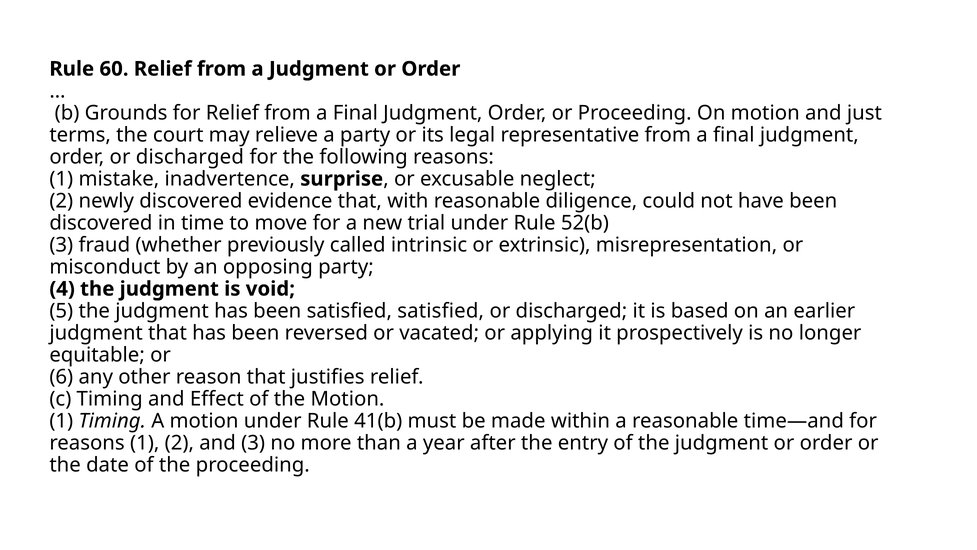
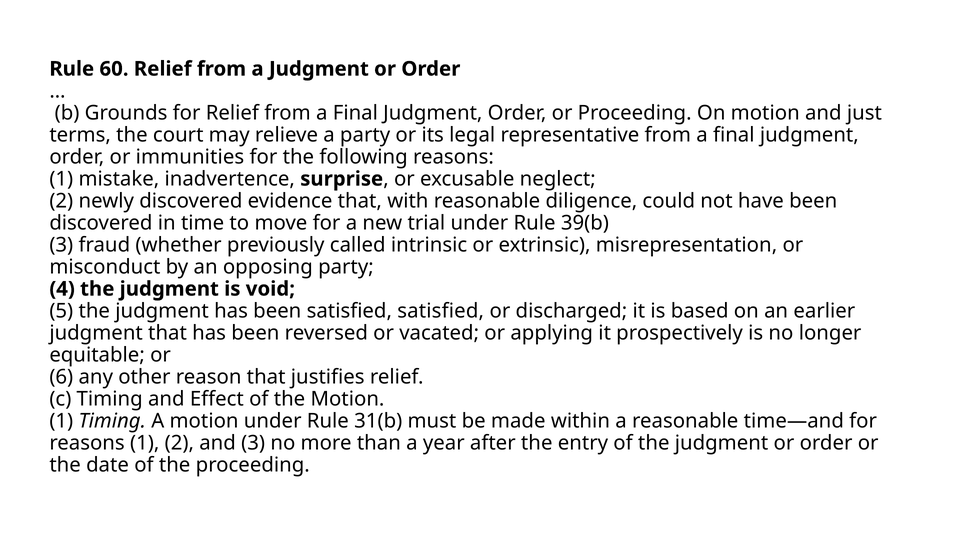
order or discharged: discharged -> immunities (190, 157)
52(b: 52(b -> 39(b (585, 223)
41(b: 41(b -> 31(b (378, 421)
